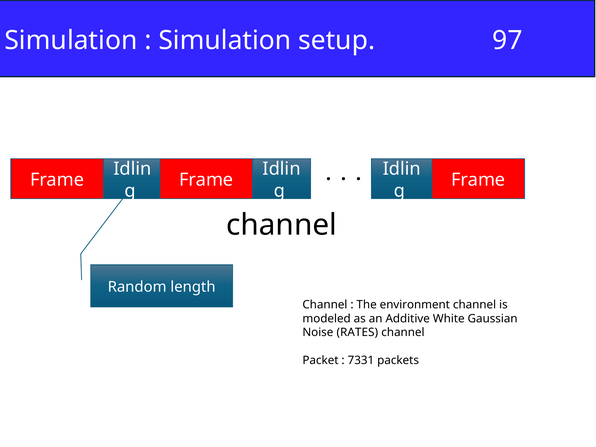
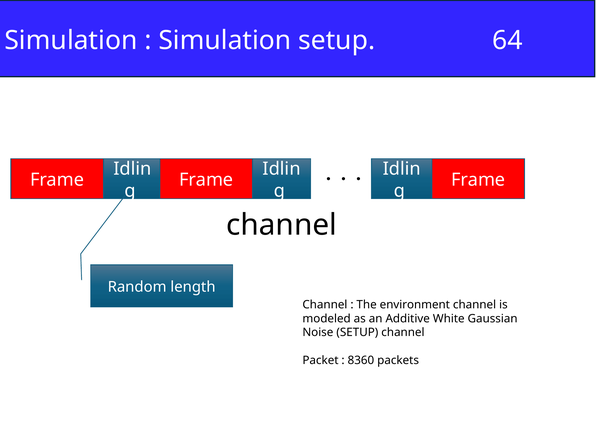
97: 97 -> 64 (507, 40)
Noise RATES: RATES -> SETUP (357, 332)
7331: 7331 -> 8360 (361, 360)
